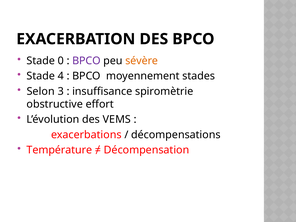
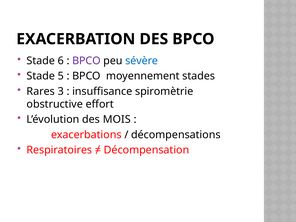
0: 0 -> 6 (61, 61)
sévère colour: orange -> blue (142, 61)
4: 4 -> 5 (61, 76)
Selon: Selon -> Rares (41, 91)
VEMS: VEMS -> MOIS (117, 119)
Température: Température -> Respiratoires (59, 150)
